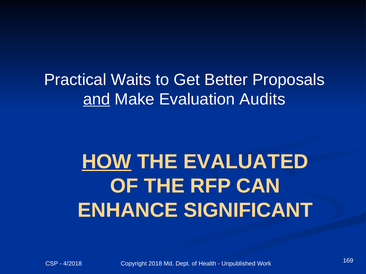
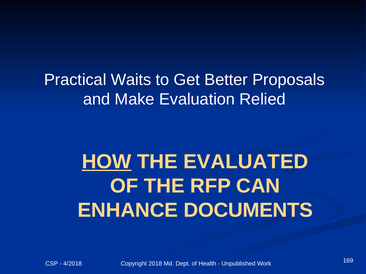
and underline: present -> none (97, 99)
Audits: Audits -> Relied (263, 99)
SIGNIFICANT: SIGNIFICANT -> DOCUMENTS (248, 211)
